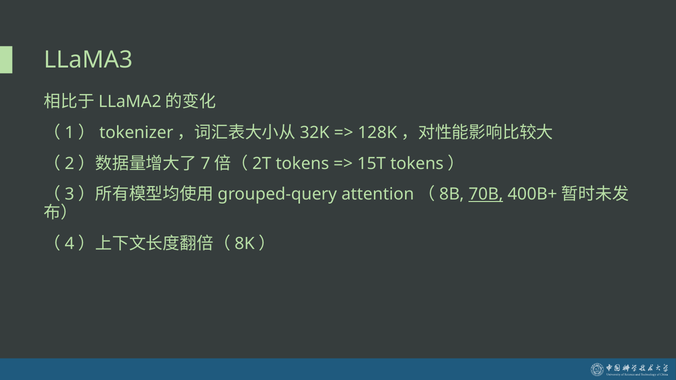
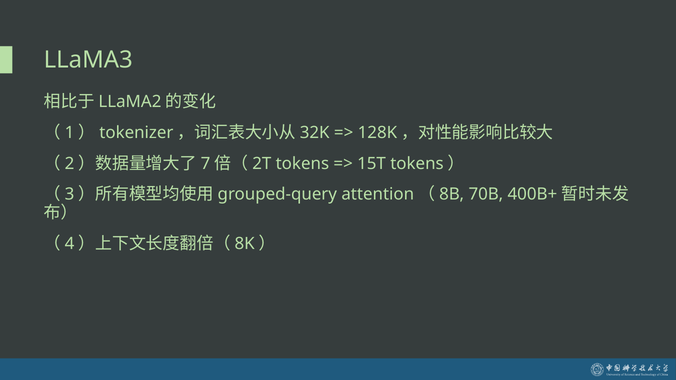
70B underline: present -> none (486, 194)
